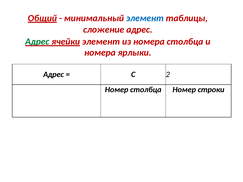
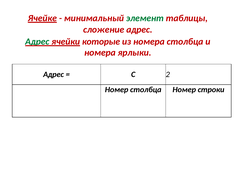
Общий: Общий -> Ячейке (42, 18)
элемент colour: blue -> green (145, 18)
ячейки элемент: элемент -> которые (101, 42)
